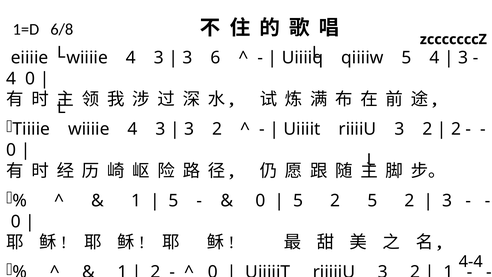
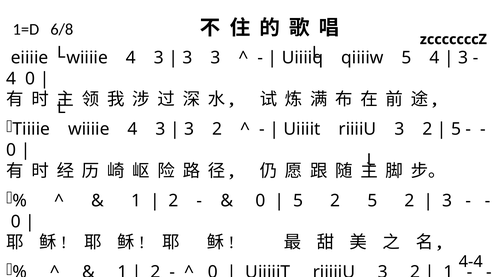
3 6: 6 -> 3 (216, 58)
2: 2 -> 5 (456, 129)
5: 5 -> 2 (174, 201)
